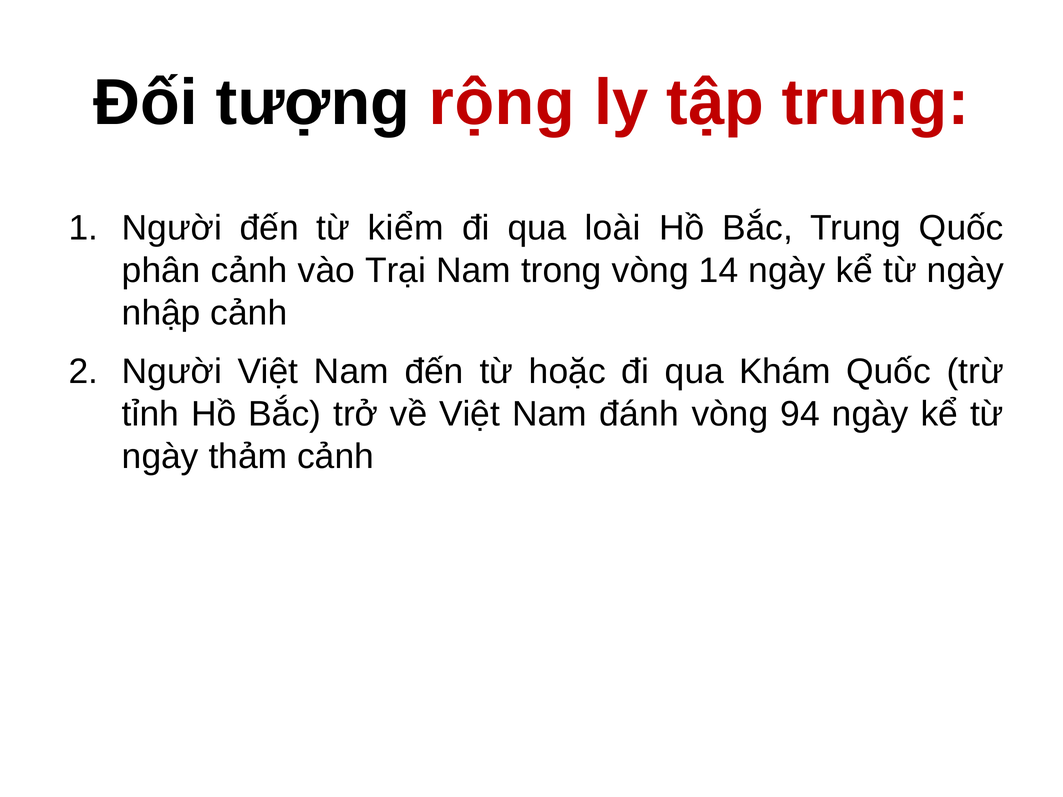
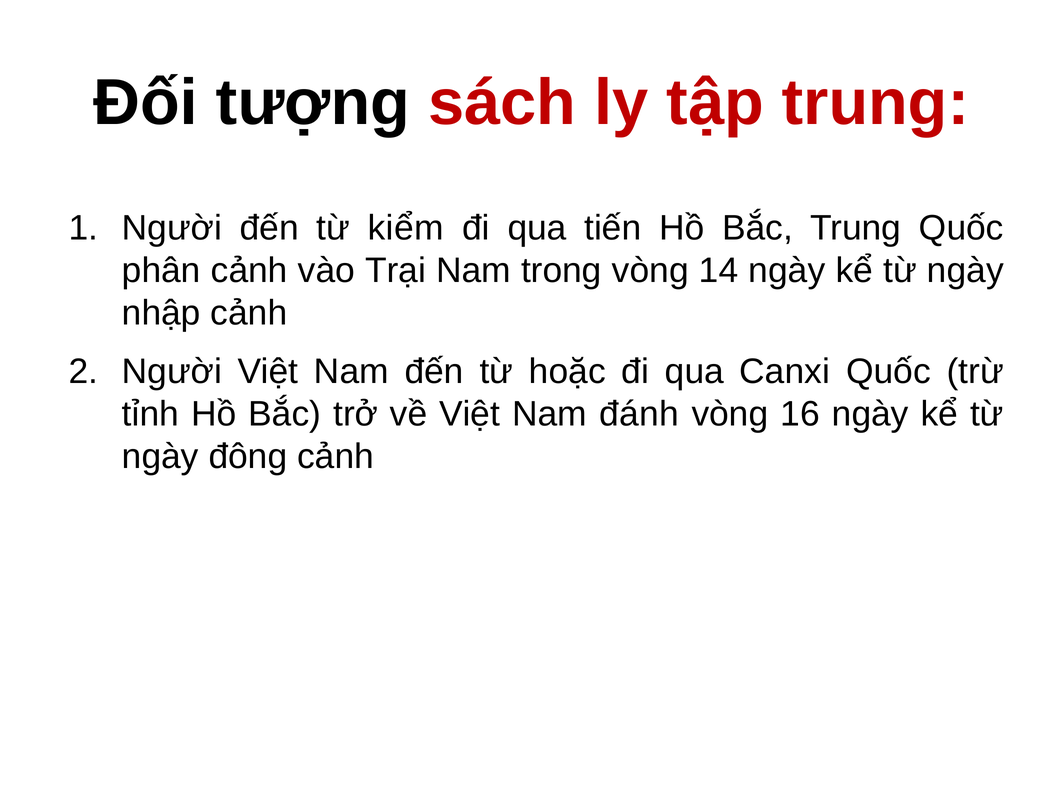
rộng: rộng -> sách (502, 103)
loài: loài -> tiến (613, 228)
Khám: Khám -> Canxi (785, 372)
94: 94 -> 16 (800, 414)
thảm: thảm -> đông (248, 457)
